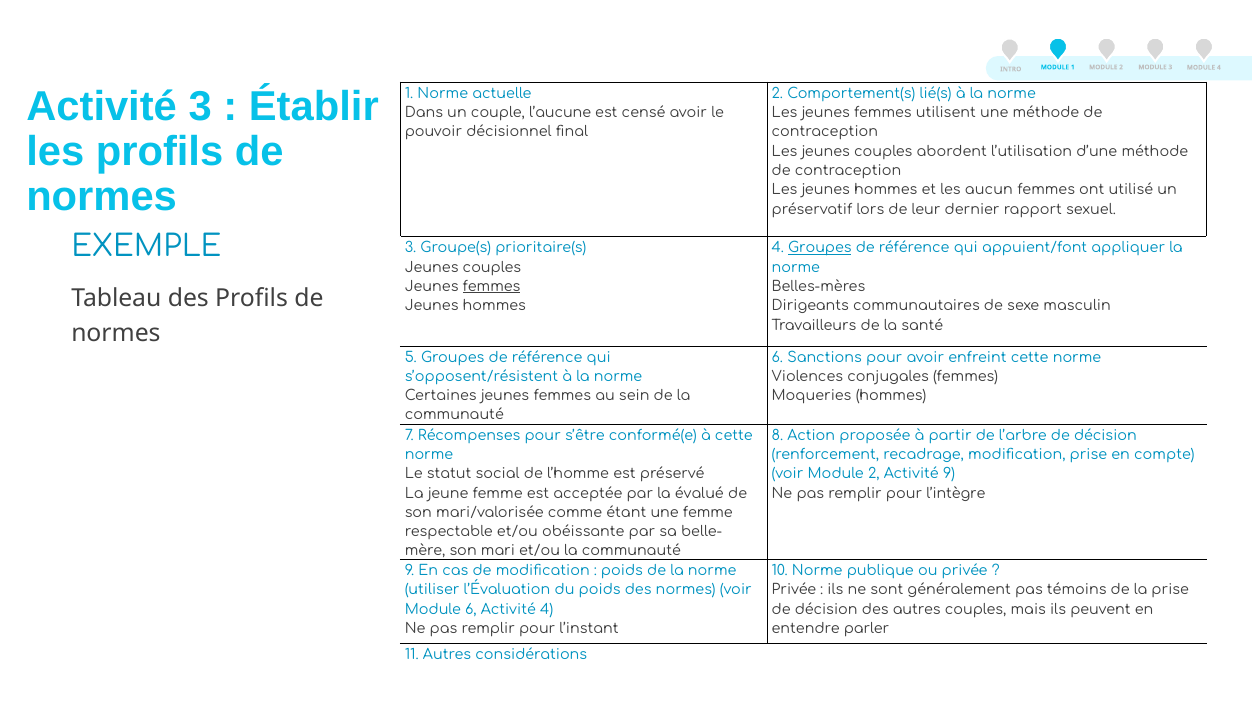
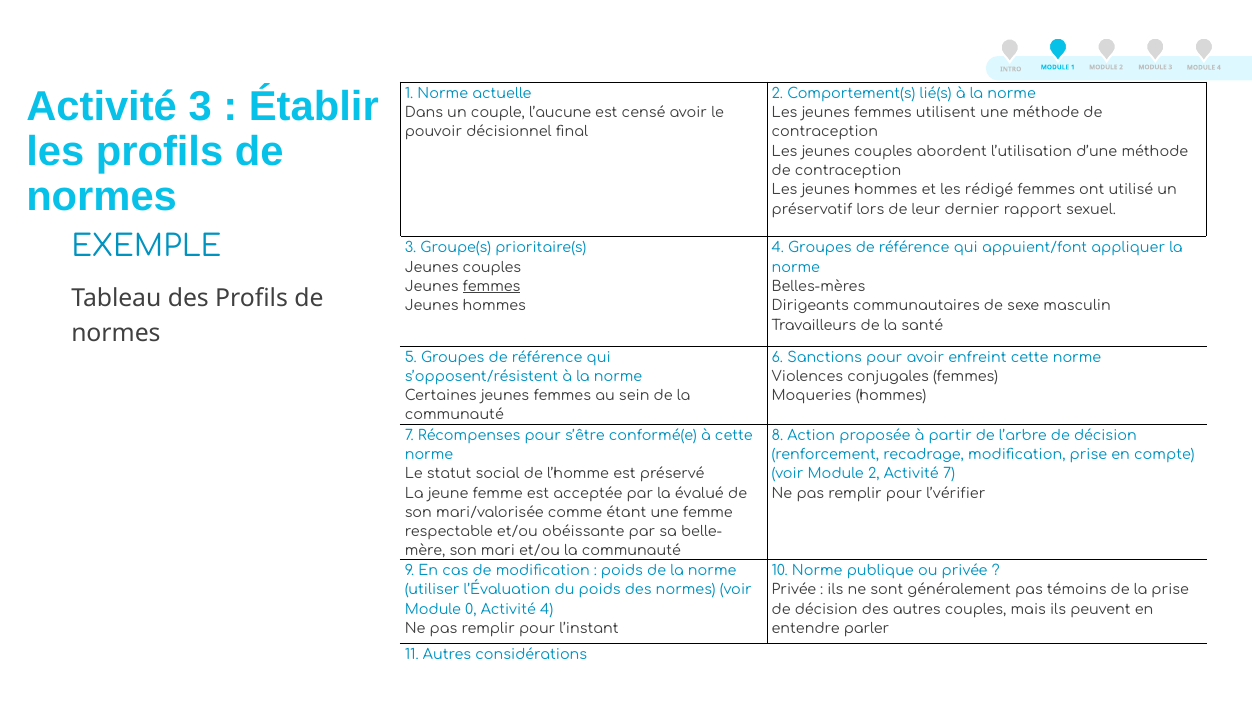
aucun: aucun -> rédigé (989, 190)
Groupes underline: present -> none (820, 248)
Activité 9: 9 -> 7 (949, 474)
l’intègre: l’intègre -> l’vérifier (956, 493)
Module 6: 6 -> 0 (471, 609)
